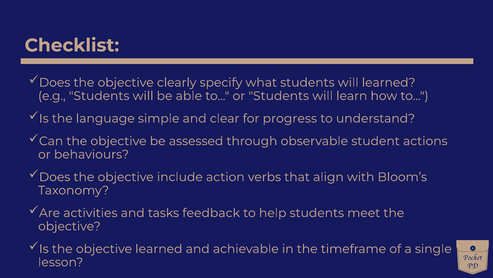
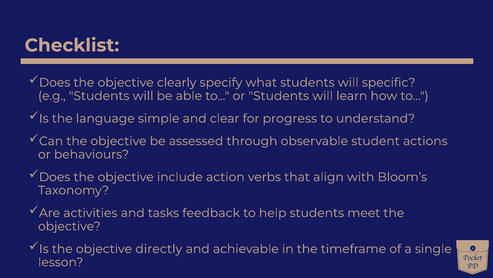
will learned: learned -> specific (389, 82)
objective learned: learned -> directly (159, 248)
